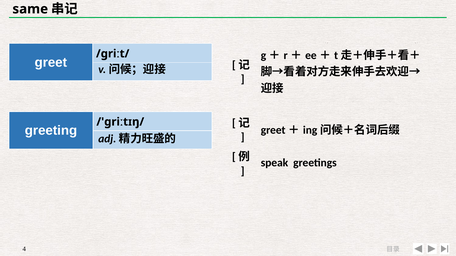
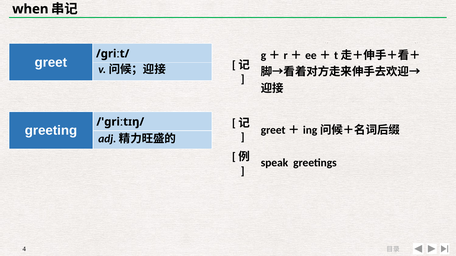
same: same -> when (30, 9)
